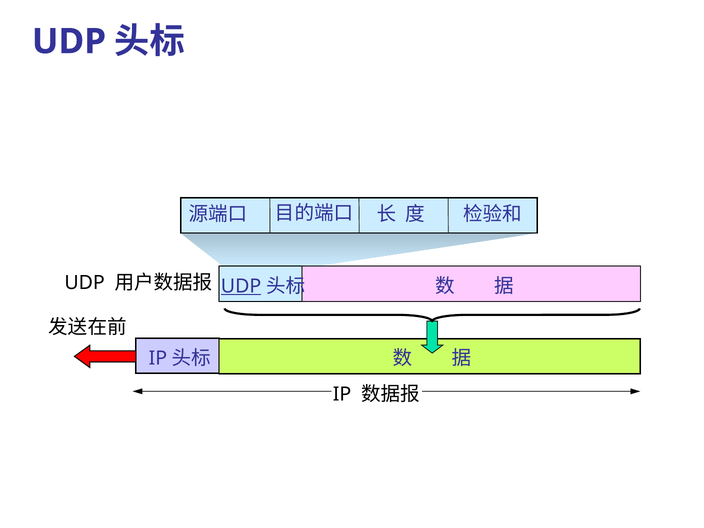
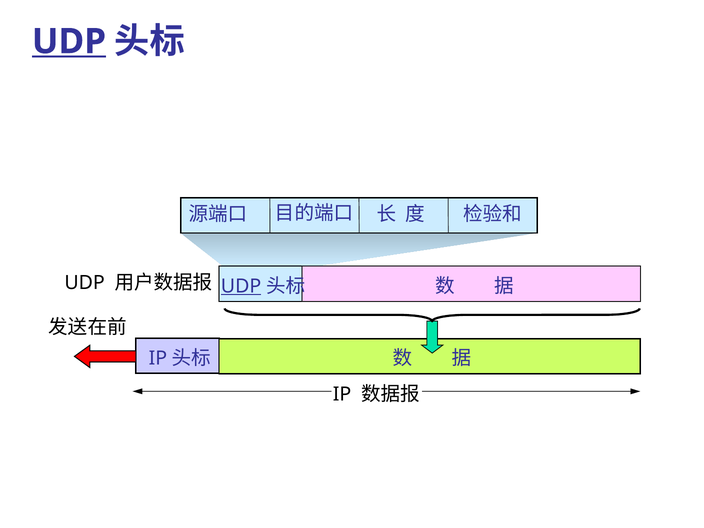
UDP underline: none -> present (69, 42)
